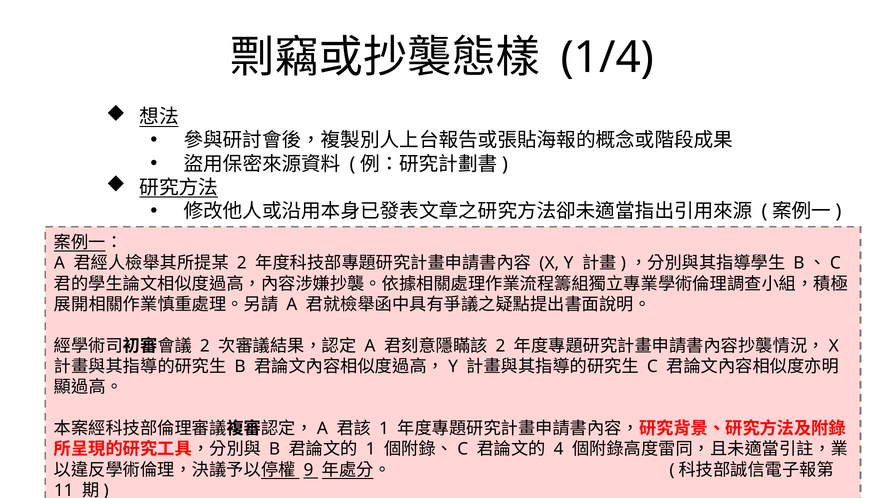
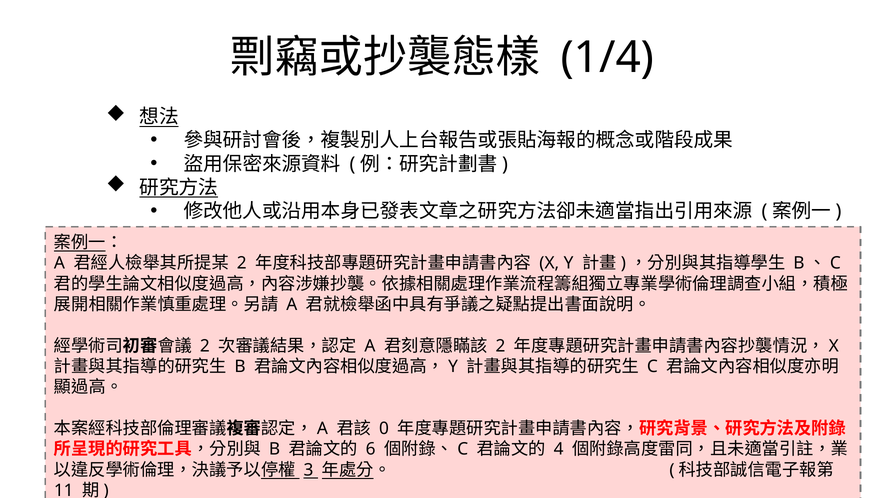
1: 1 -> 0 (384, 428)
1: 1 -> 6 (371, 449)
9: 9 -> 3 (308, 470)
